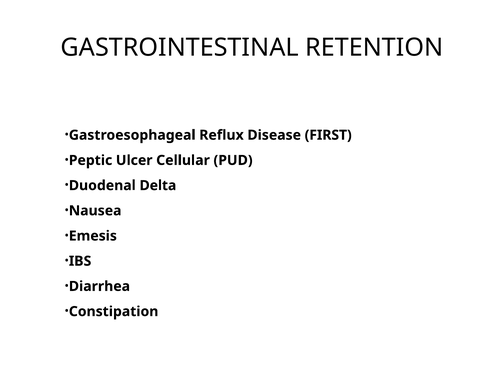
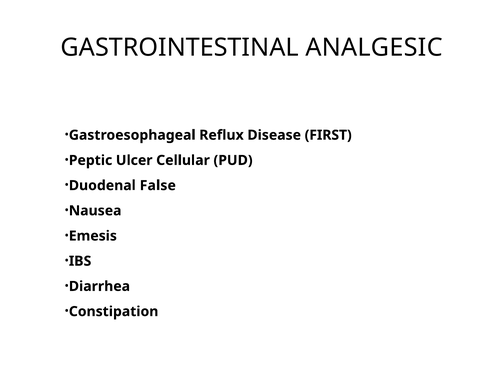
RETENTION: RETENTION -> ANALGESIC (374, 48)
Delta: Delta -> False (158, 186)
